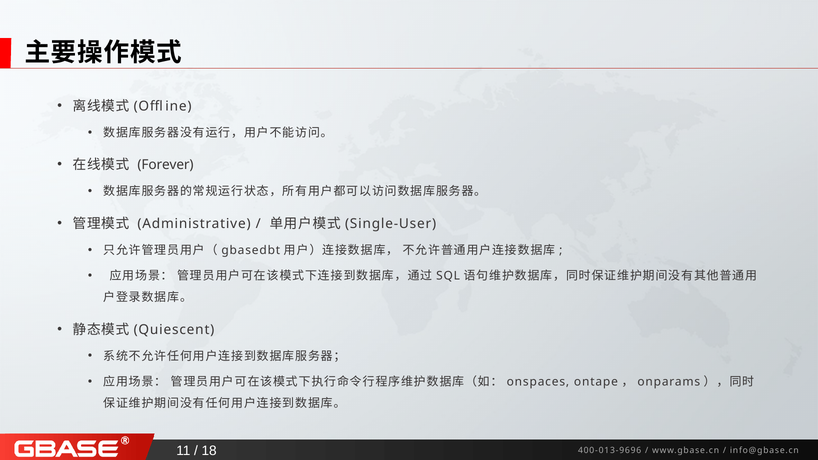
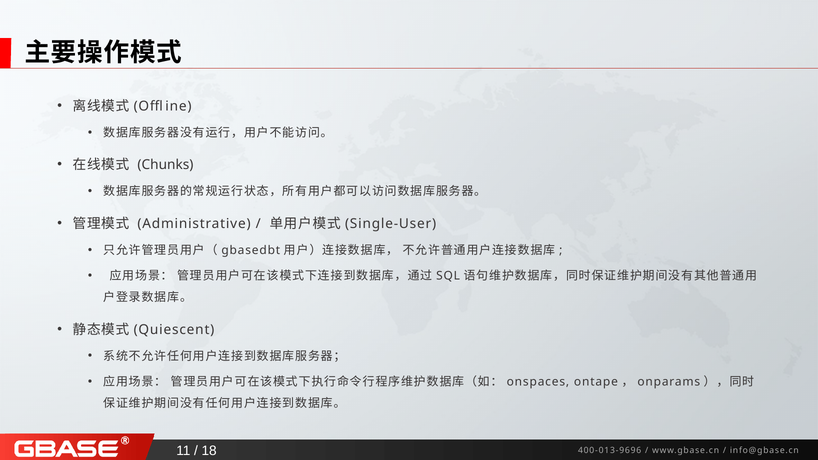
Forever: Forever -> Chunks (165, 165)
